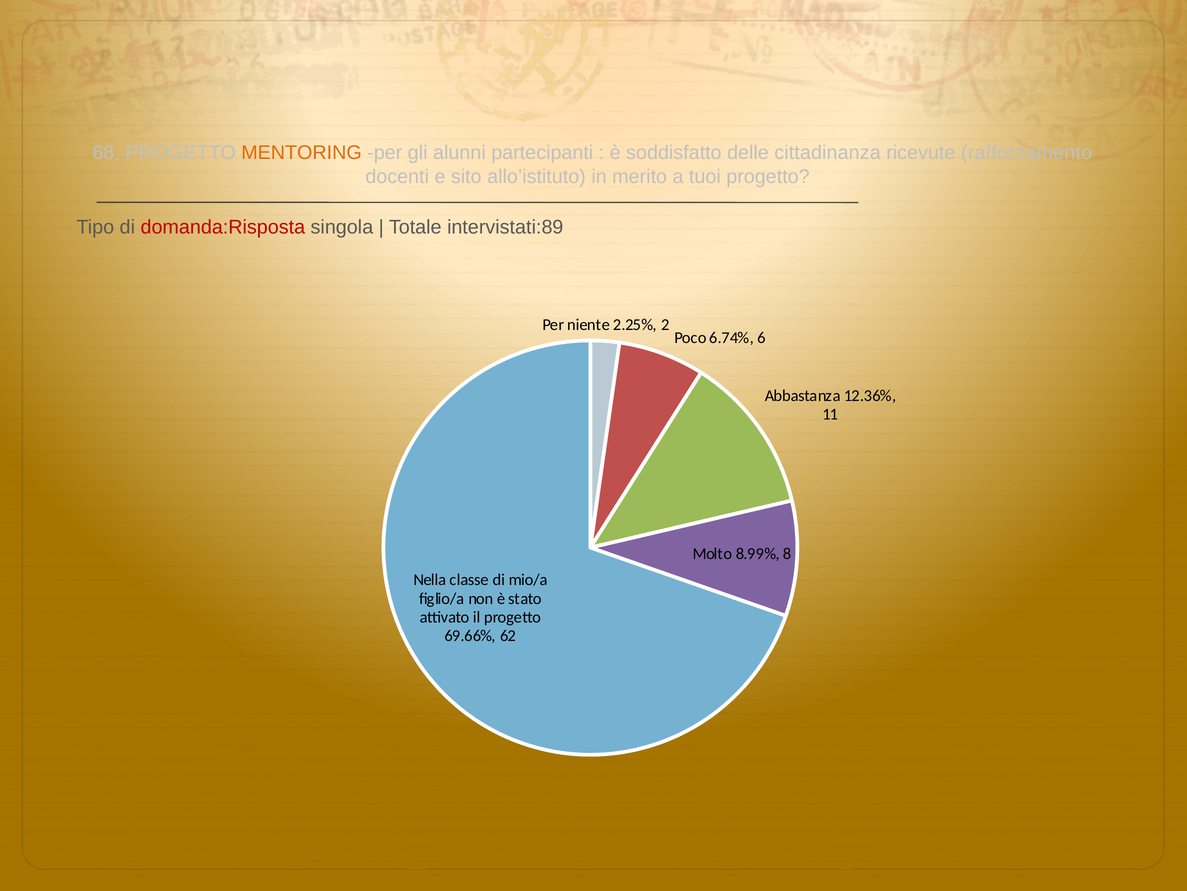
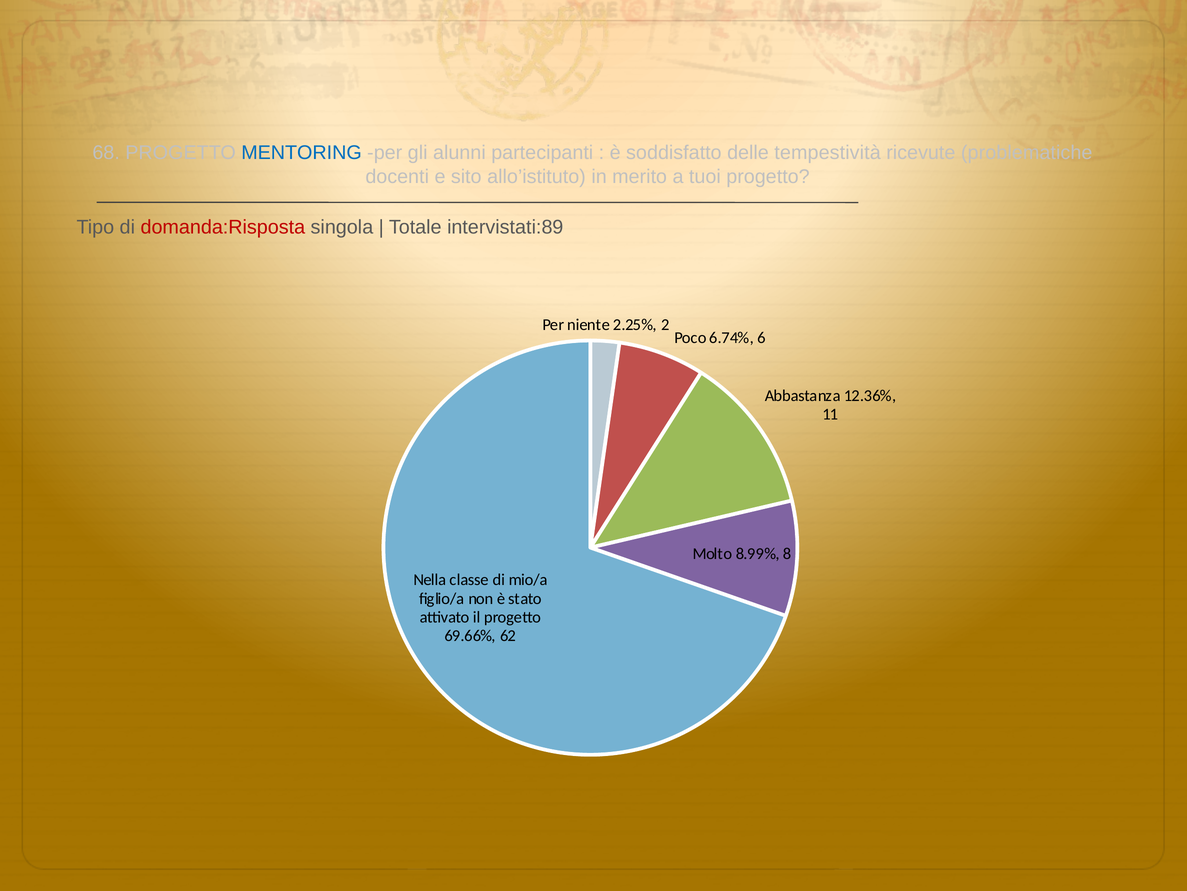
MENTORING colour: orange -> blue (302, 153)
cittadinanza: cittadinanza -> tempestività (828, 153)
rafforzamento: rafforzamento -> problematiche (1027, 153)
